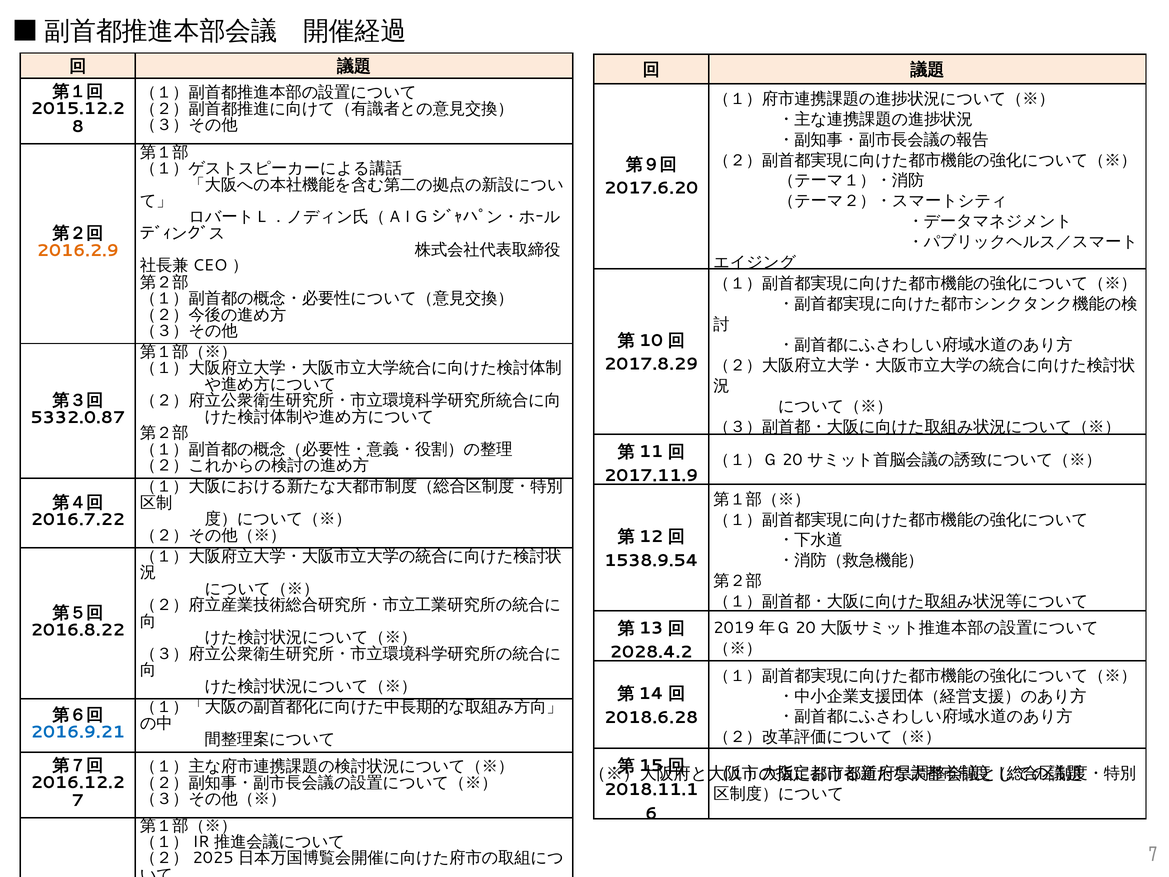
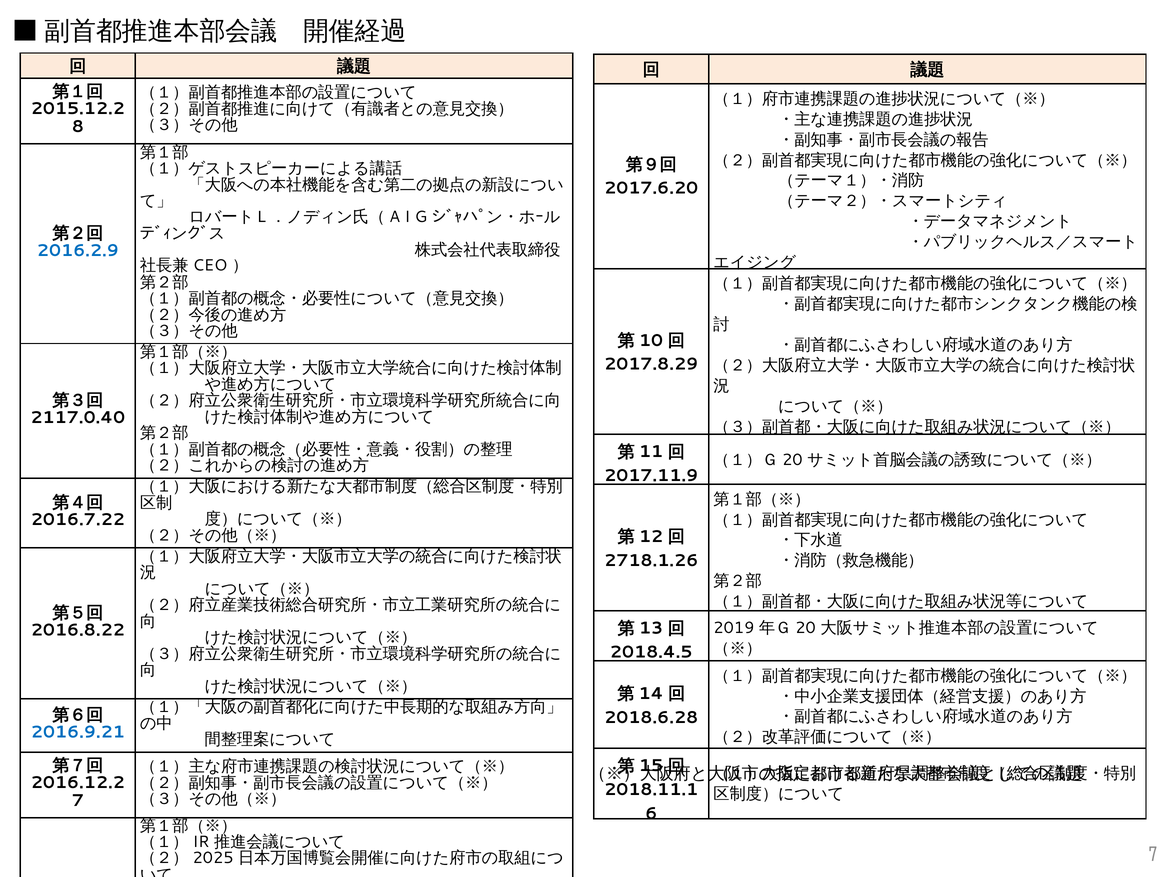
2016.2.9 colour: orange -> blue (78, 250)
5332.0.87: 5332.0.87 -> 2117.0.40 (78, 417)
1538.9.54: 1538.9.54 -> 2718.1.26 (651, 560)
2028.4.2: 2028.4.2 -> 2018.4.5 (651, 652)
